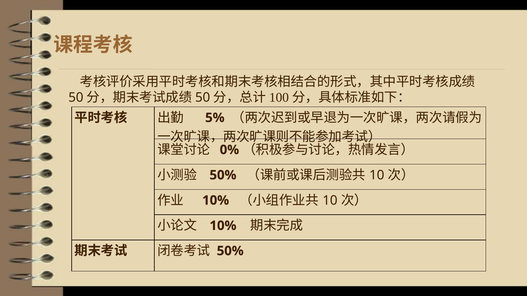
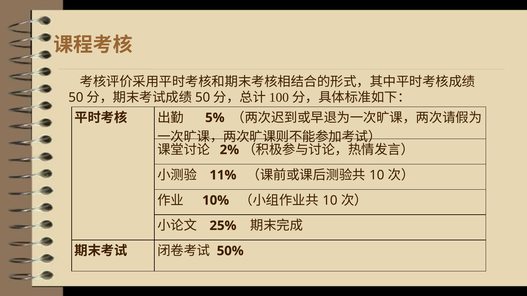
0%: 0% -> 2% (229, 150)
50%: 50% -> 11% (223, 175)
10%: 10% -> 25% (223, 226)
